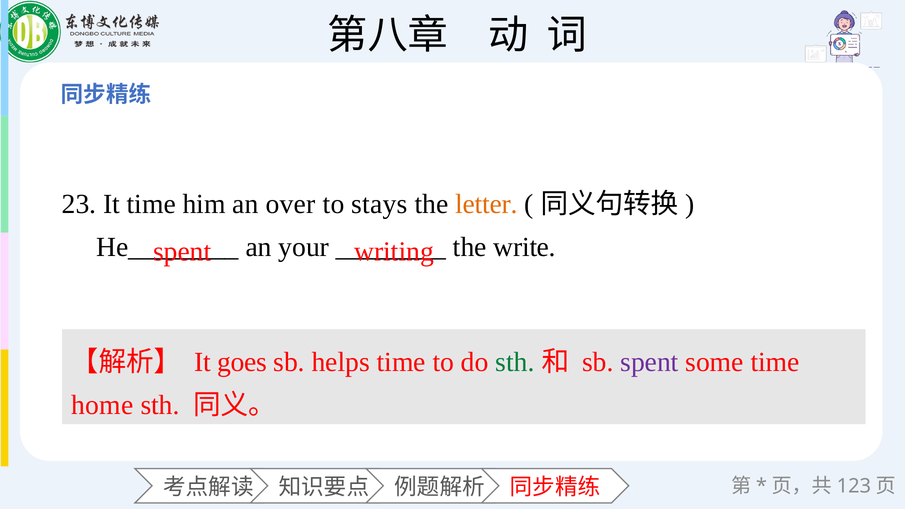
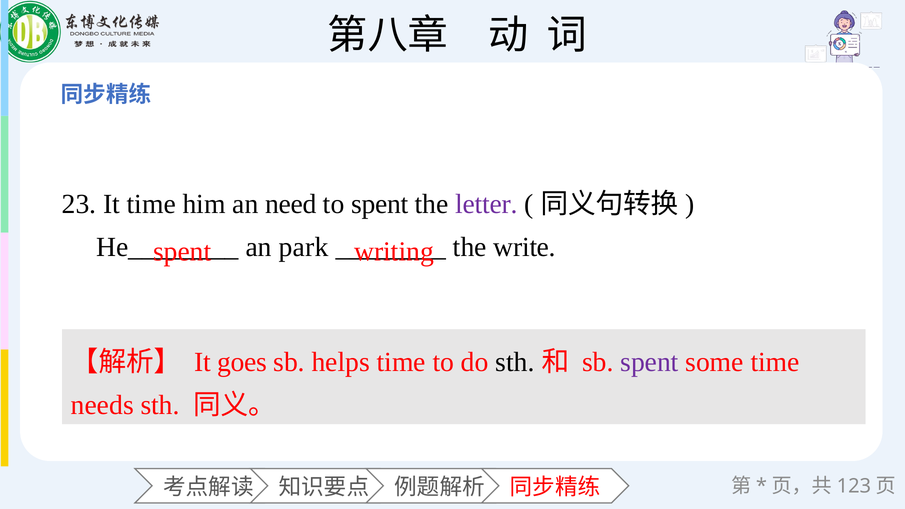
over: over -> need (291, 204)
to stays: stays -> spent (380, 204)
letter colour: orange -> purple (486, 204)
your: your -> park (304, 247)
sth colour: green -> black (515, 362)
home: home -> needs (102, 405)
